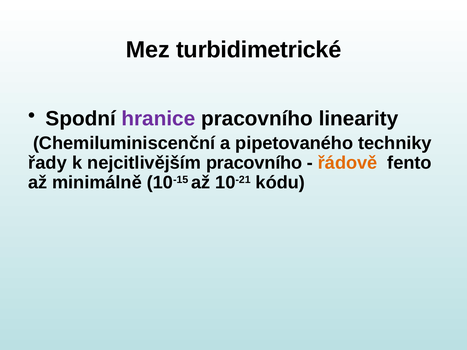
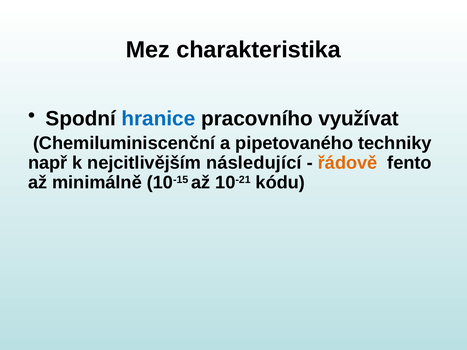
turbidimetrické: turbidimetrické -> charakteristika (259, 50)
hranice colour: purple -> blue (158, 119)
linearity: linearity -> využívat (359, 119)
řady: řady -> např (48, 163)
nejcitlivějším pracovního: pracovního -> následující (254, 163)
